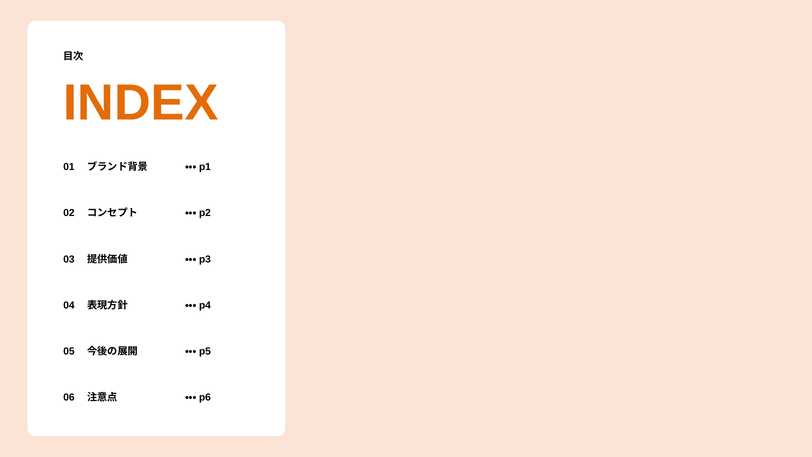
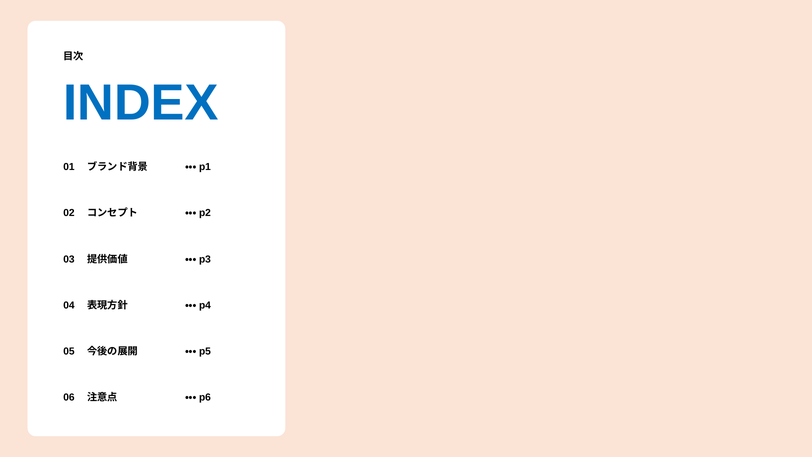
INDEX colour: orange -> blue (141, 103)
